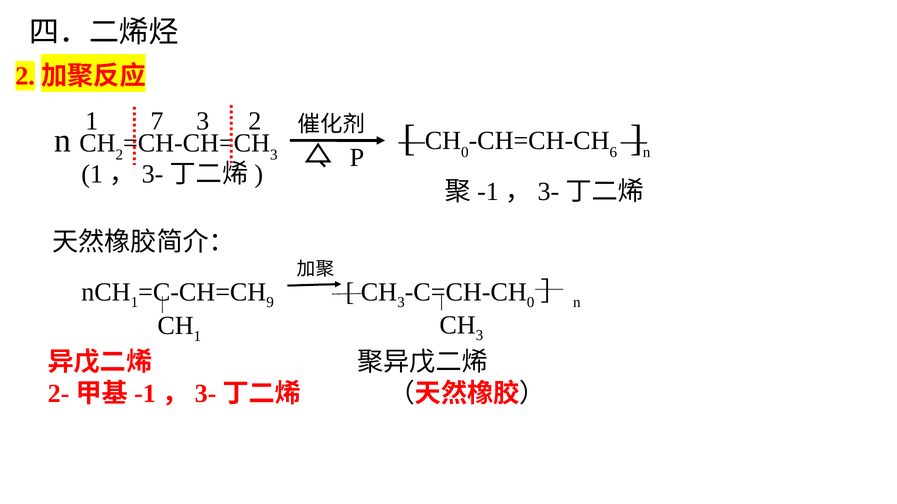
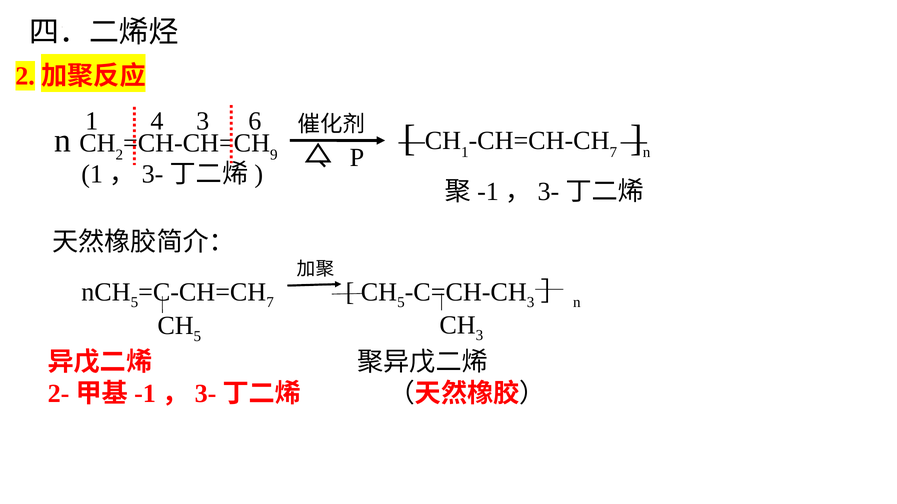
7: 7 -> 4 (157, 121)
3 2: 2 -> 6 (255, 121)
3: 3 -> 9 (274, 155)
0: 0 -> 1 (465, 152)
6: 6 -> 7 (613, 152)
1: 1 -> 5 (134, 303)
9: 9 -> 7 (270, 303)
3: 3 -> 5 (401, 303)
0: 0 -> 3 (531, 303)
1: 1 -> 5 (197, 336)
